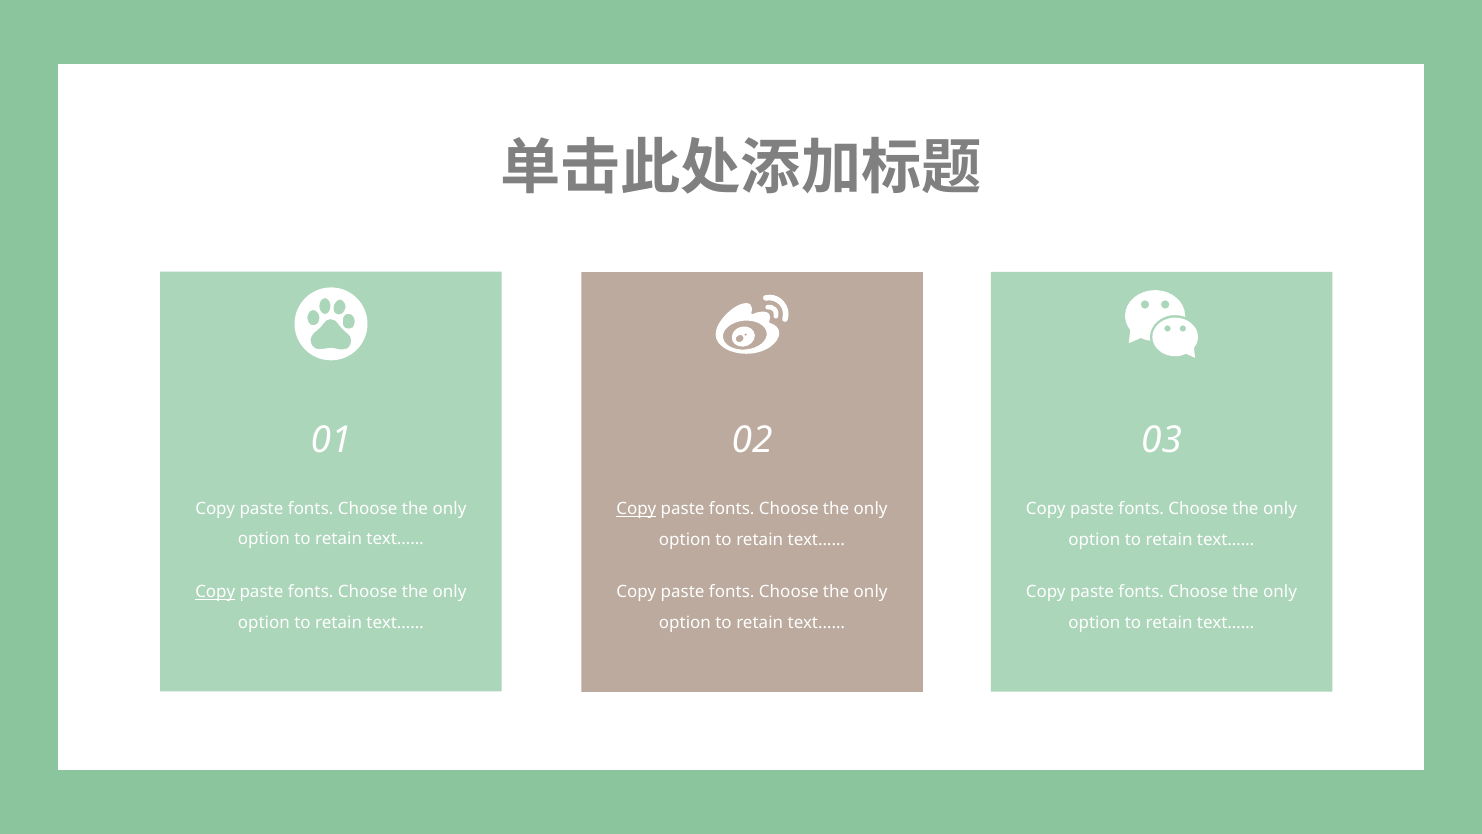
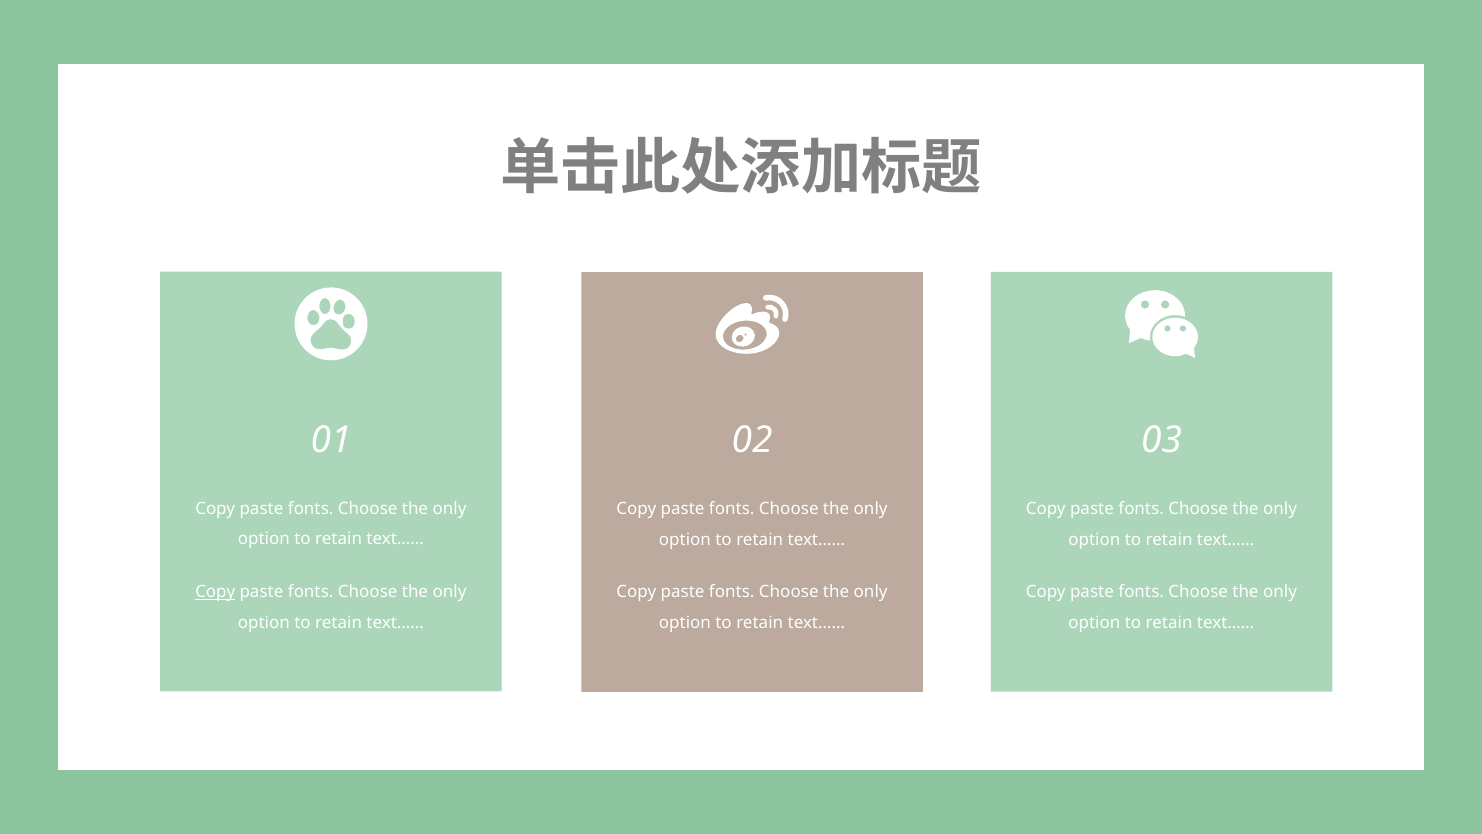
Copy underline: present -> none (636, 509)
